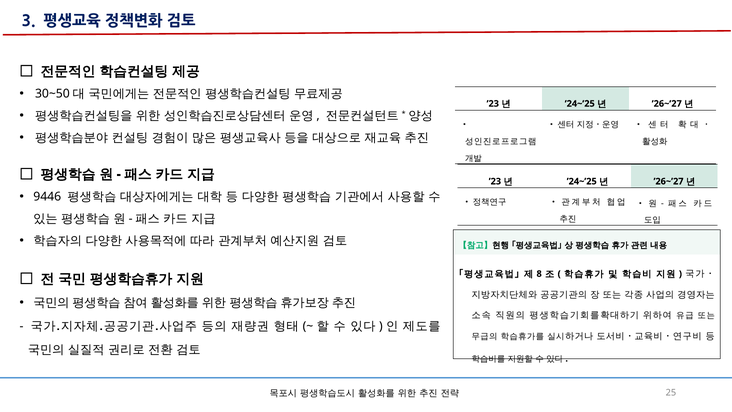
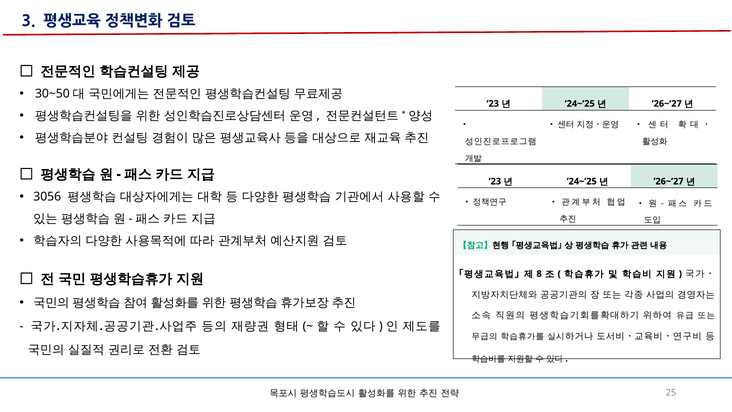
9446: 9446 -> 3056 (47, 197)
